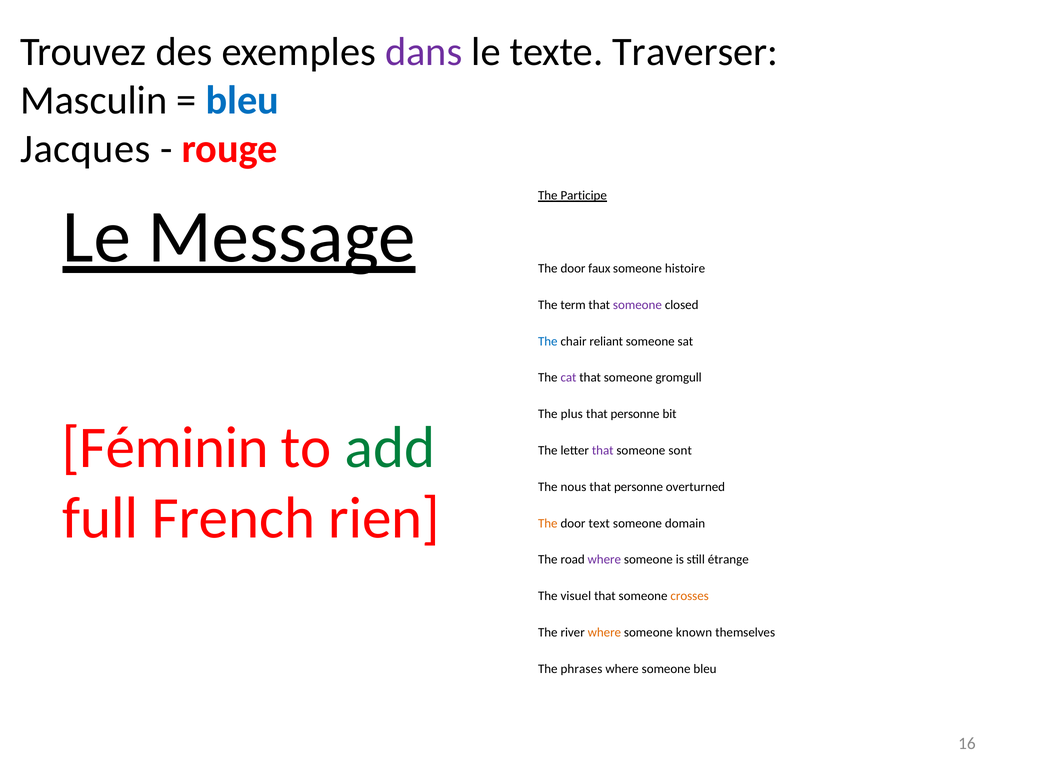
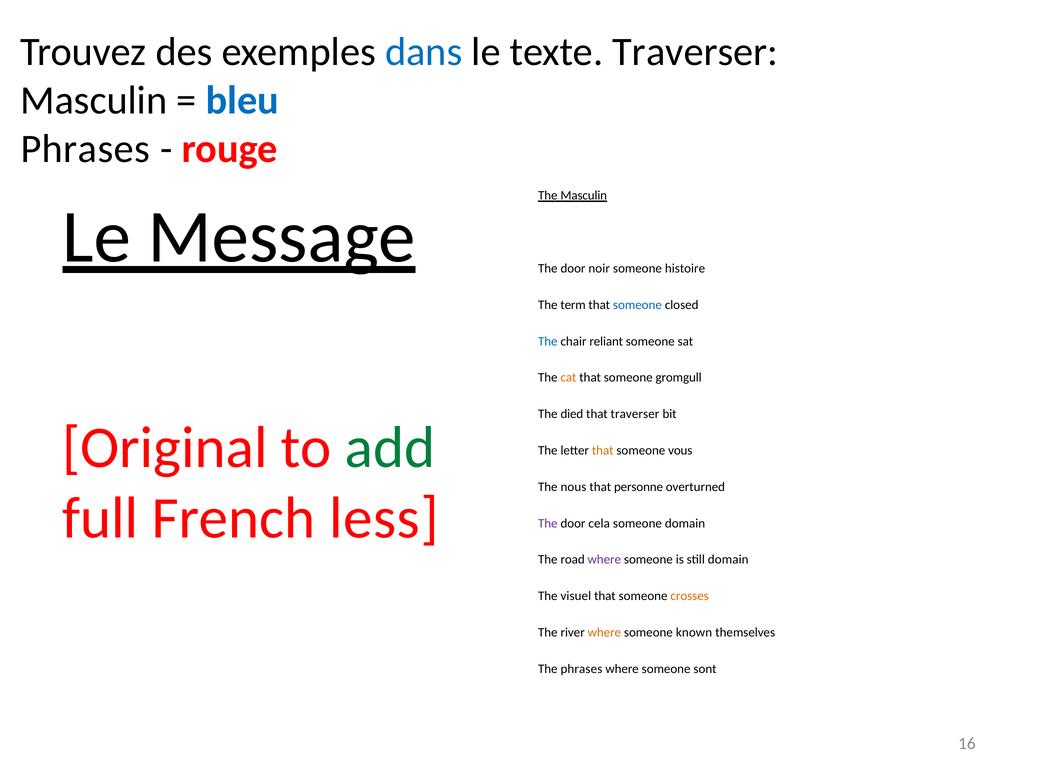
dans colour: purple -> blue (424, 52)
Jacques: Jacques -> Phrases (85, 149)
The Participe: Participe -> Masculin (584, 196)
faux: faux -> noir (599, 268)
someone colour: purple -> blue (637, 305)
cat colour: purple -> orange (568, 377)
plus: plus -> died (572, 414)
personne: personne -> traverser (635, 414)
Féminin: Féminin -> Original (165, 447)
that colour: purple -> orange (603, 450)
sont: sont -> vous (680, 450)
rien: rien -> less (384, 518)
The colour: orange -> purple (548, 523)
text: text -> cela (599, 523)
still étrange: étrange -> domain (728, 559)
someone bleu: bleu -> sont (705, 668)
